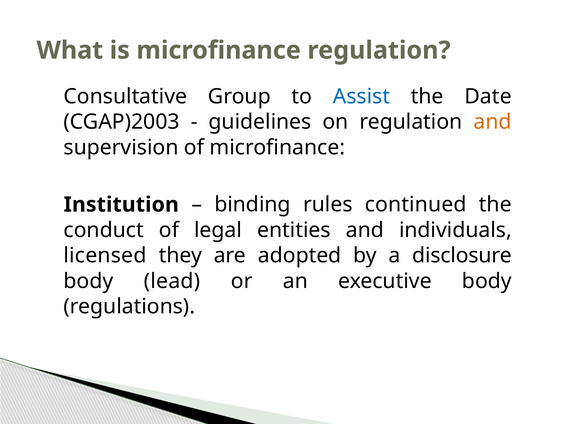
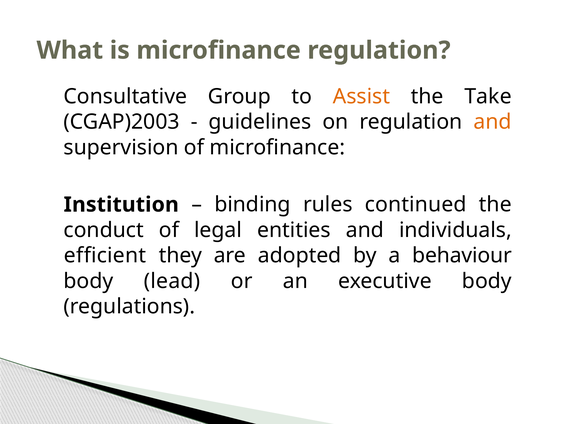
Assist colour: blue -> orange (361, 97)
Date: Date -> Take (488, 97)
licensed: licensed -> efficient (105, 256)
disclosure: disclosure -> behaviour (462, 256)
